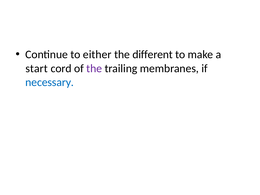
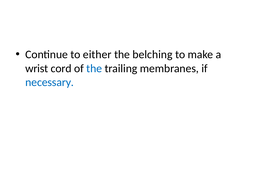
different: different -> belching (153, 55)
start: start -> wrist (37, 68)
the colour: purple -> blue (94, 68)
